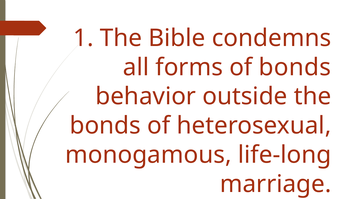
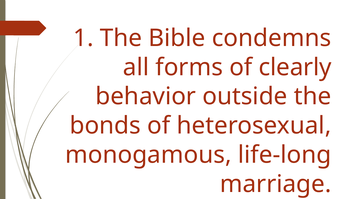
of bonds: bonds -> clearly (295, 67)
